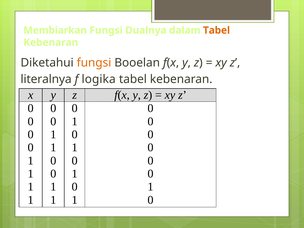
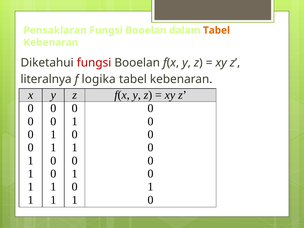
Membiarkan: Membiarkan -> Pensaklaran (55, 30)
Dualnya: Dualnya -> Booelan (146, 30)
fungsi colour: orange -> red (94, 63)
